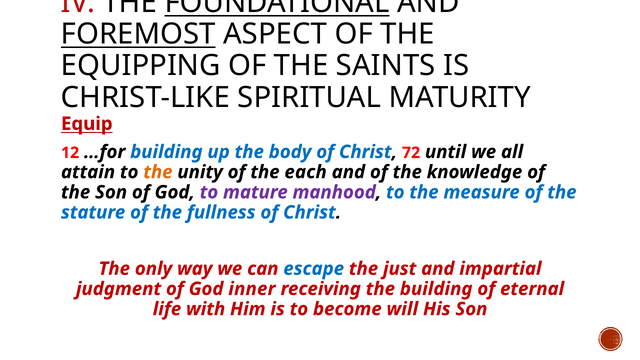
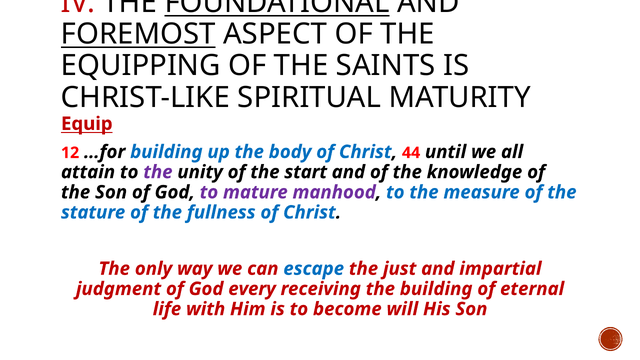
72: 72 -> 44 (411, 153)
the colour: orange -> purple (158, 172)
each: each -> start (306, 172)
inner: inner -> every (252, 289)
